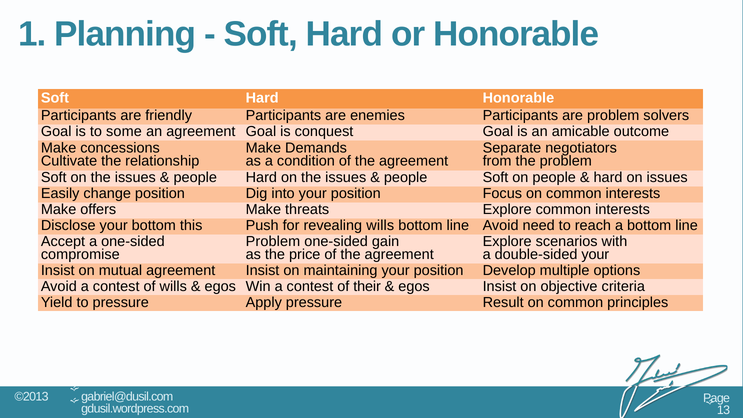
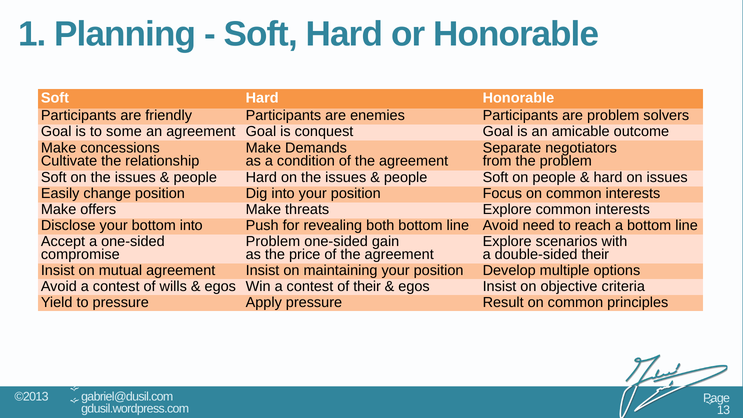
bottom this: this -> into (191, 225)
revealing wills: wills -> both (380, 225)
double-sided your: your -> their (595, 254)
